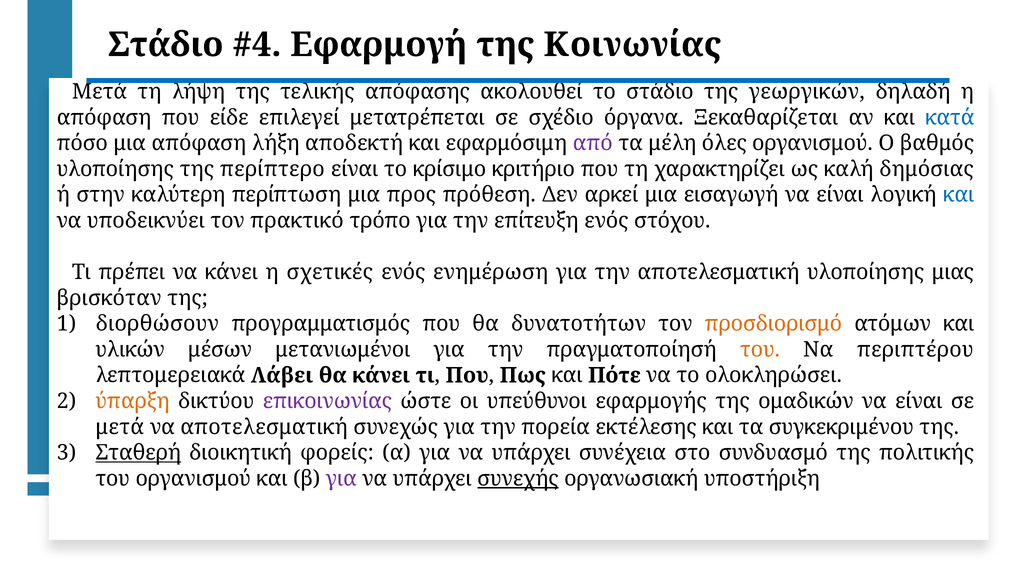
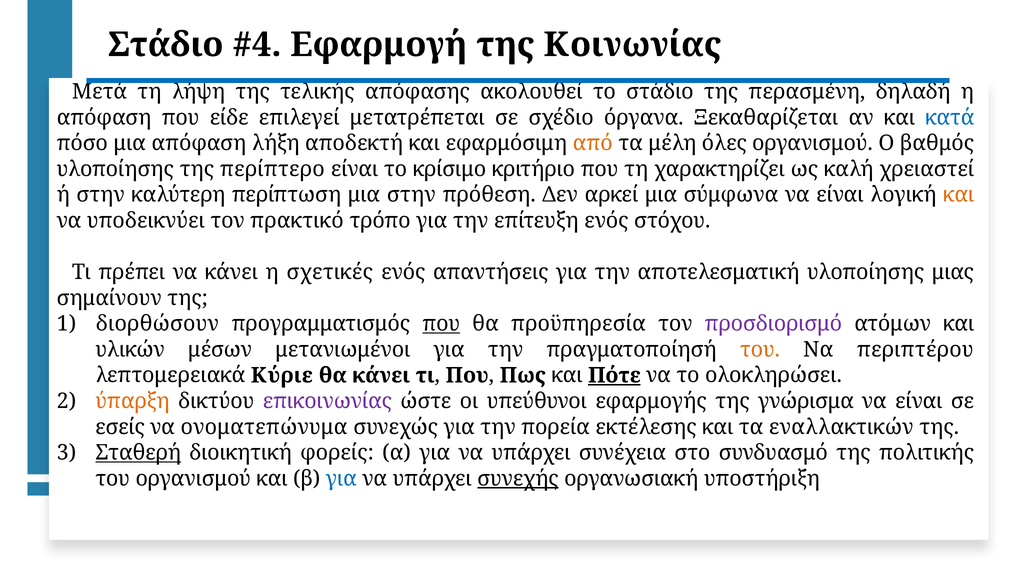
γεωργικών: γεωργικών -> περασμένη (807, 92)
από colour: purple -> orange (593, 143)
δημόσιας: δημόσιας -> χρειαστεί (927, 169)
μια προς: προς -> στην (411, 195)
εισαγωγή: εισαγωγή -> σύμφωνα (731, 195)
και colour: blue -> orange (959, 195)
ενημέρωση: ενημέρωση -> απαντήσεις (491, 272)
βρισκόταν: βρισκόταν -> σημαίνουν (109, 298)
που underline: none -> present (441, 324)
δυνατοτήτων: δυνατοτήτων -> προϋπηρεσία (578, 324)
προσδιορισμό colour: orange -> purple (773, 324)
Λάβει: Λάβει -> Κύριε (282, 375)
Πότε underline: none -> present (615, 375)
ομαδικών: ομαδικών -> γνώρισμα (806, 401)
μετά: μετά -> εσείς (120, 427)
να αποτελεσματική: αποτελεσματική -> ονοματεπώνυμα (264, 427)
συγκεκριμένου: συγκεκριμένου -> εναλλακτικών (841, 427)
για colour: purple -> blue (341, 478)
